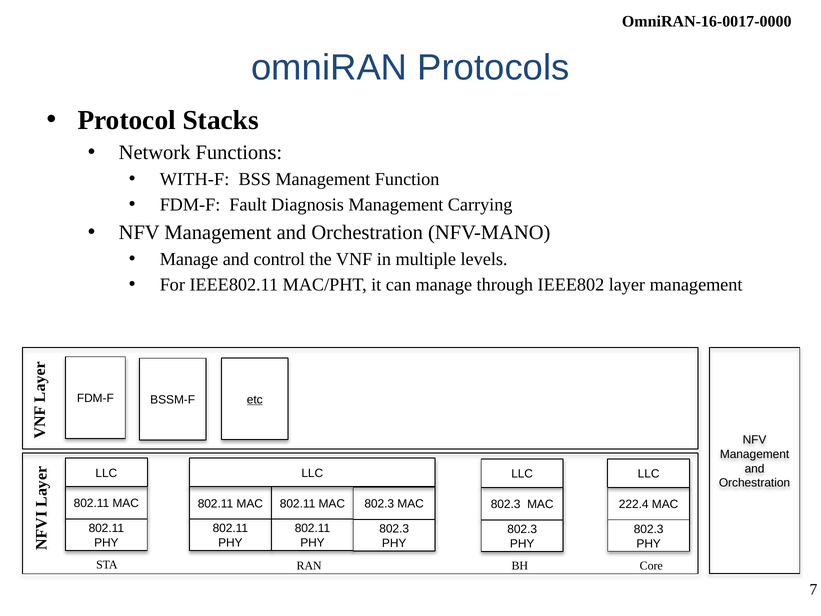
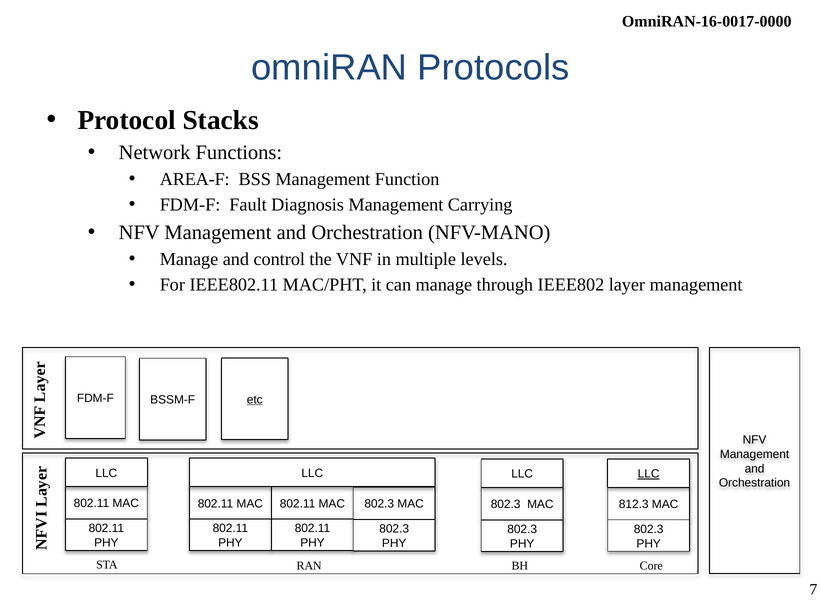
WITH-F: WITH-F -> AREA-F (195, 179)
LLC underline: none -> present (649, 474)
222.4: 222.4 -> 812.3 (634, 504)
